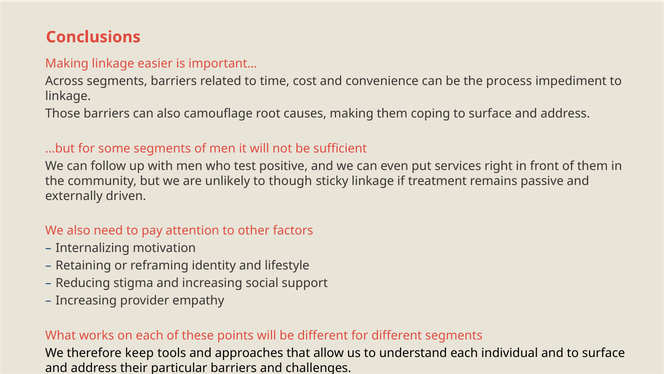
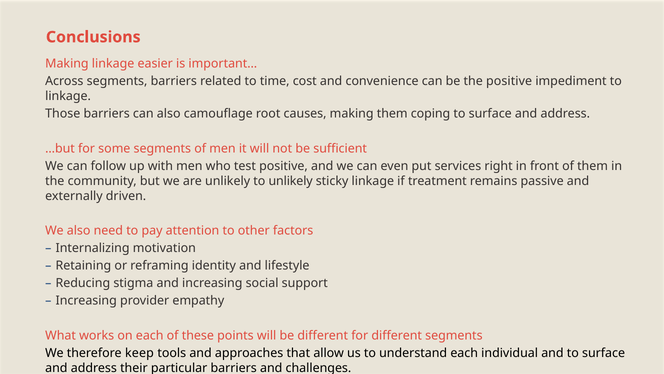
the process: process -> positive (509, 81)
to though: though -> unlikely (291, 181)
